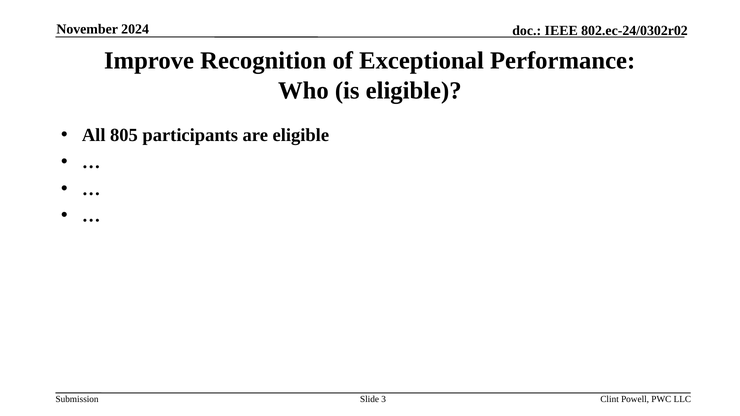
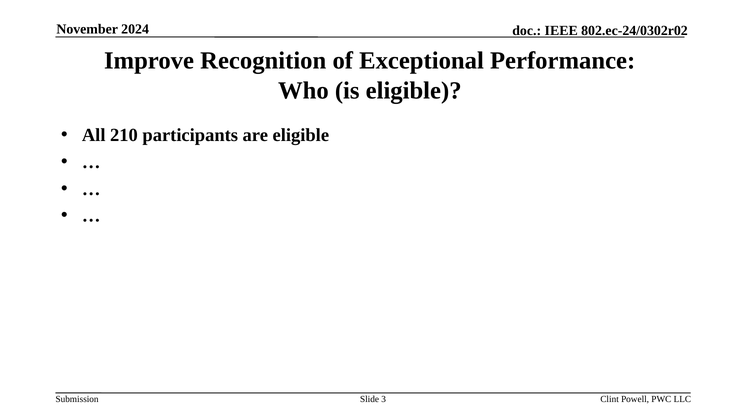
805: 805 -> 210 (124, 135)
